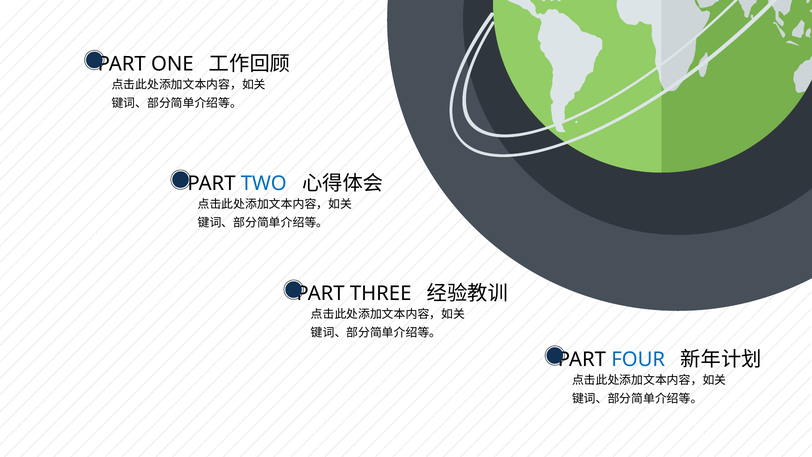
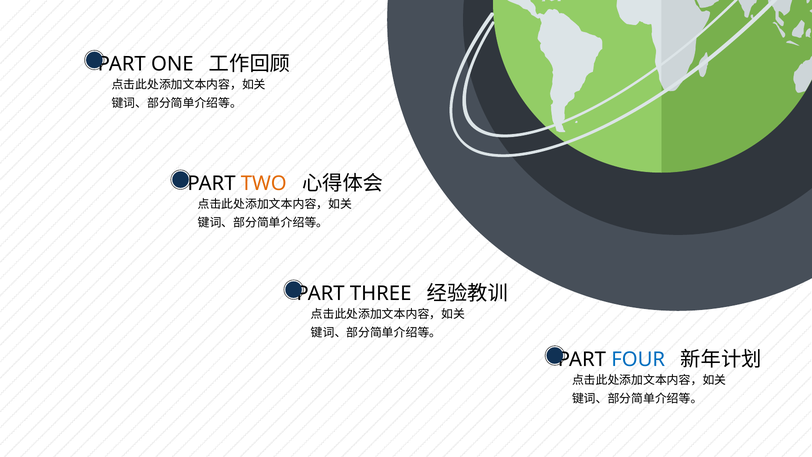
TWO colour: blue -> orange (264, 183)
